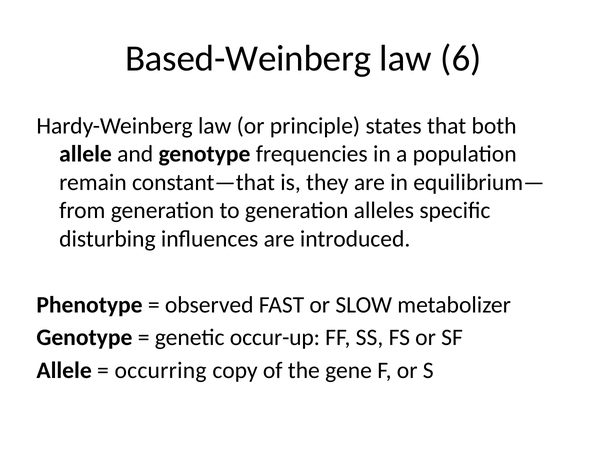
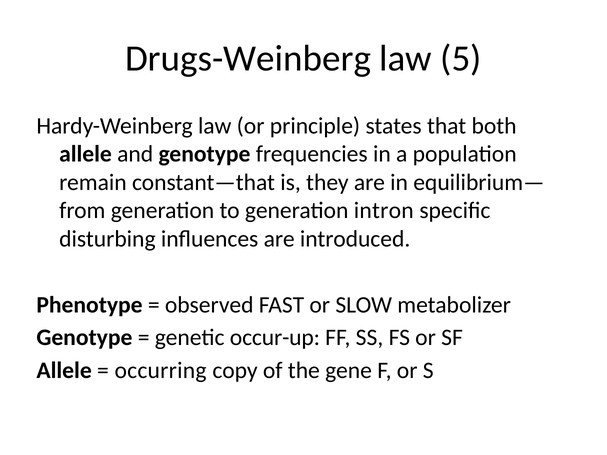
Based-Weinberg: Based-Weinberg -> Drugs-Weinberg (248, 59)
6: 6 -> 5 (461, 59)
alleles: alleles -> intron (384, 211)
